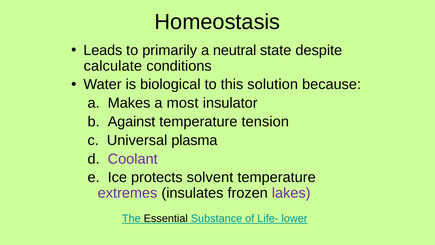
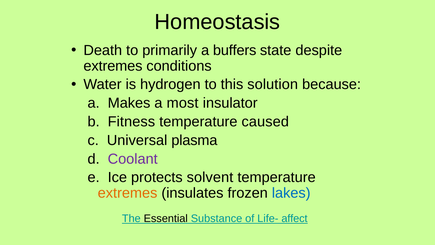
Leads: Leads -> Death (103, 50)
neutral: neutral -> buffers (235, 50)
calculate: calculate -> extremes (113, 66)
biological: biological -> hydrogen (170, 84)
Against: Against -> Fitness (131, 122)
tension: tension -> caused (265, 122)
extremes colour: purple -> orange (128, 193)
lakes colour: purple -> blue (291, 193)
lower: lower -> affect (295, 218)
